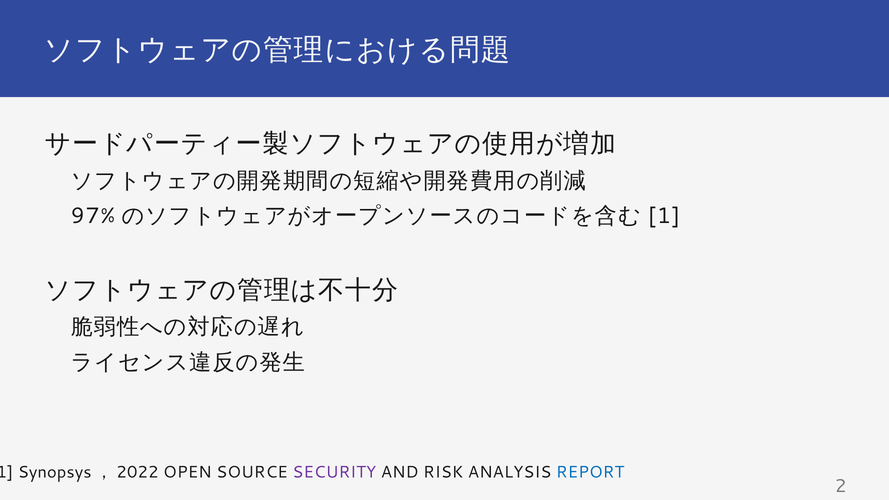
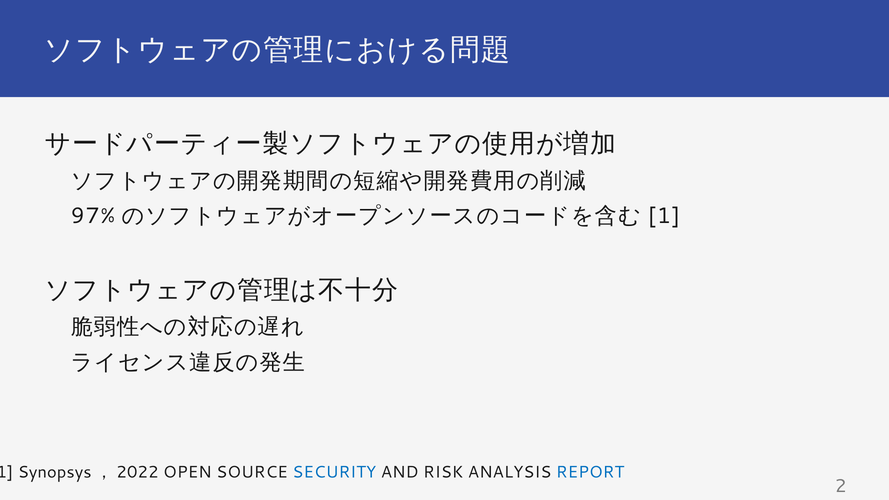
SECURITY colour: purple -> blue (334, 472)
